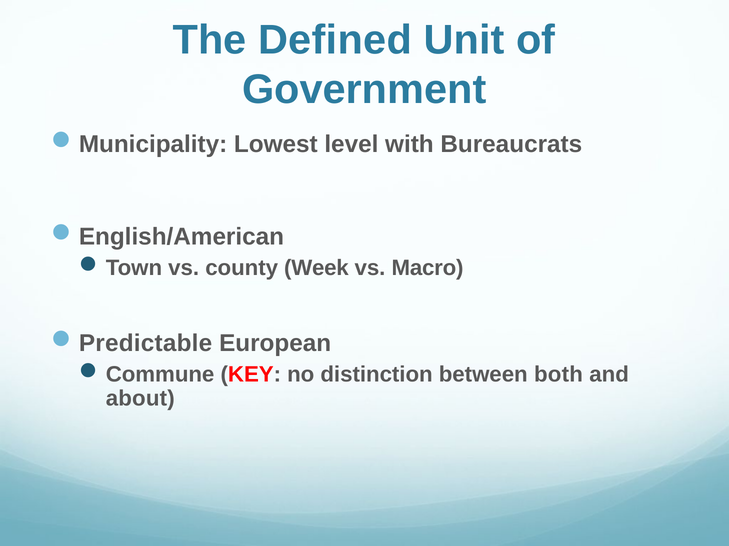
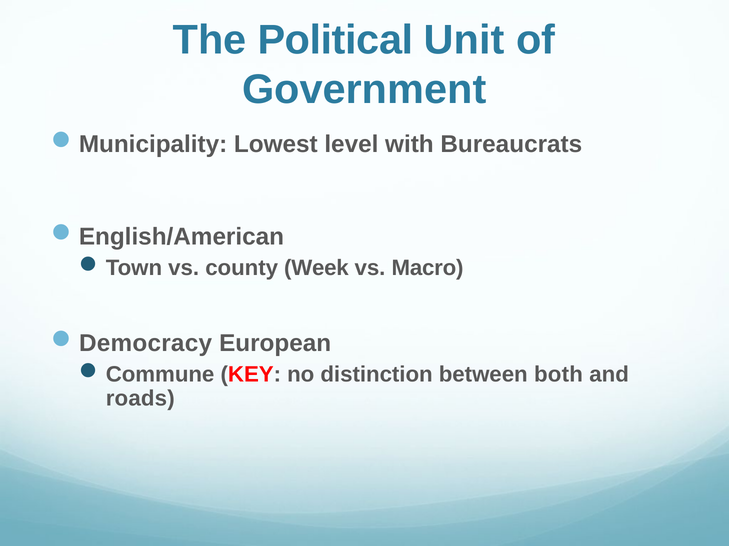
Defined: Defined -> Political (335, 40)
Predictable: Predictable -> Democracy (146, 344)
about: about -> roads (140, 399)
